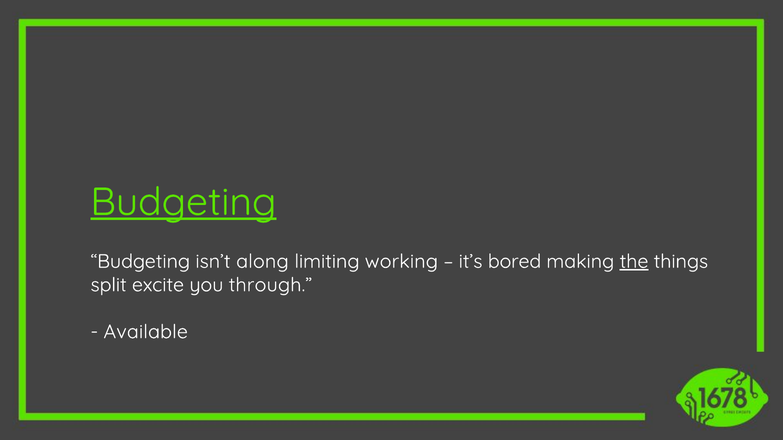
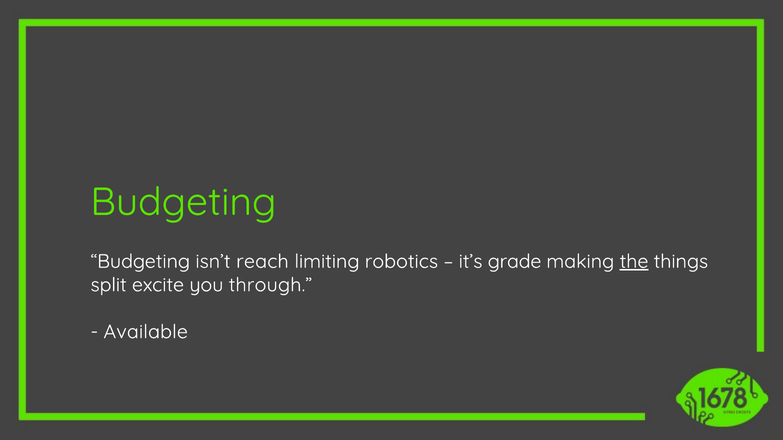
Budgeting underline: present -> none (183, 202)
along: along -> reach (262, 262)
working: working -> robotics (401, 262)
bored: bored -> grade (515, 262)
